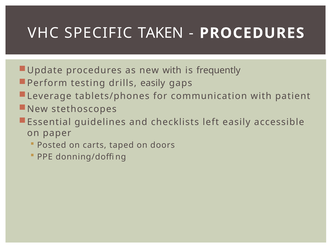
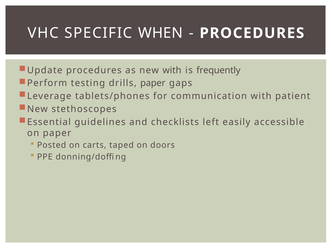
TAKEN: TAKEN -> WHEN (161, 33)
drills easily: easily -> paper (153, 83)
